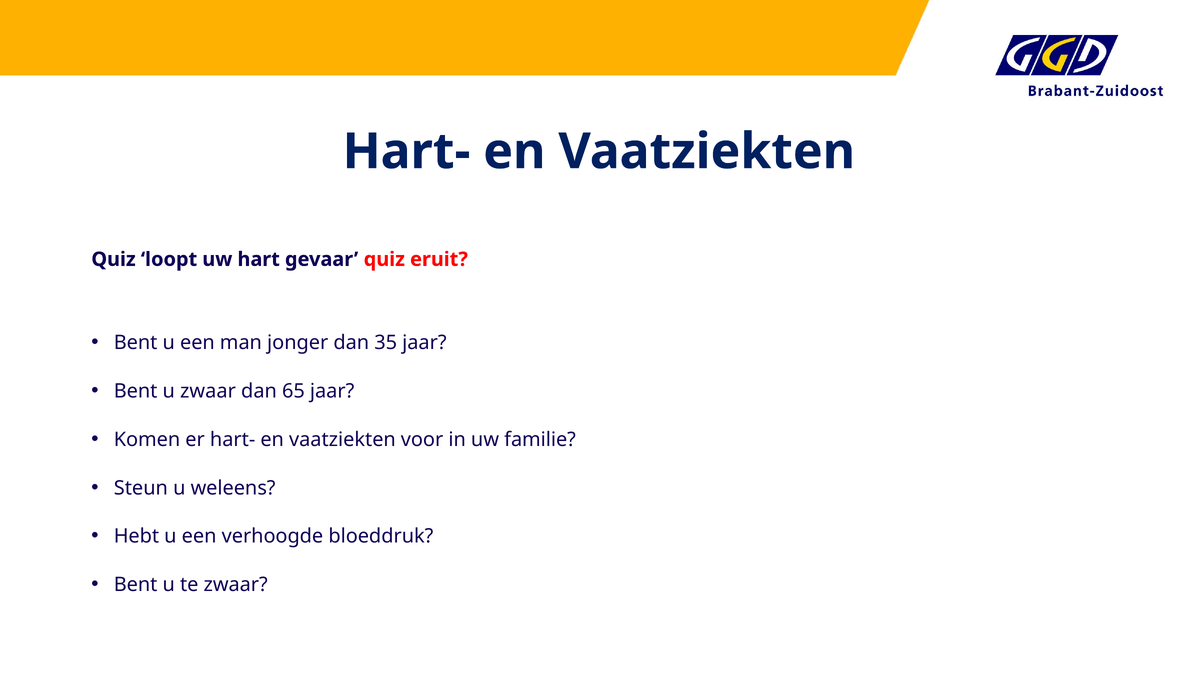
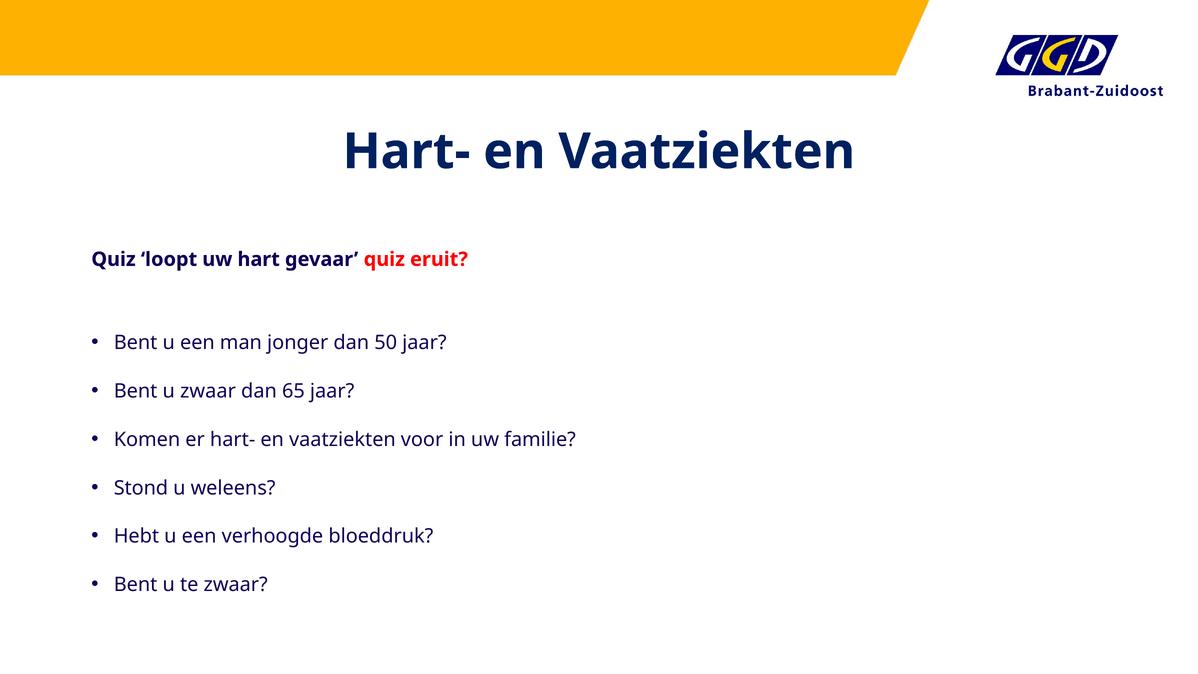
35: 35 -> 50 (386, 343)
Steun: Steun -> Stond (141, 488)
